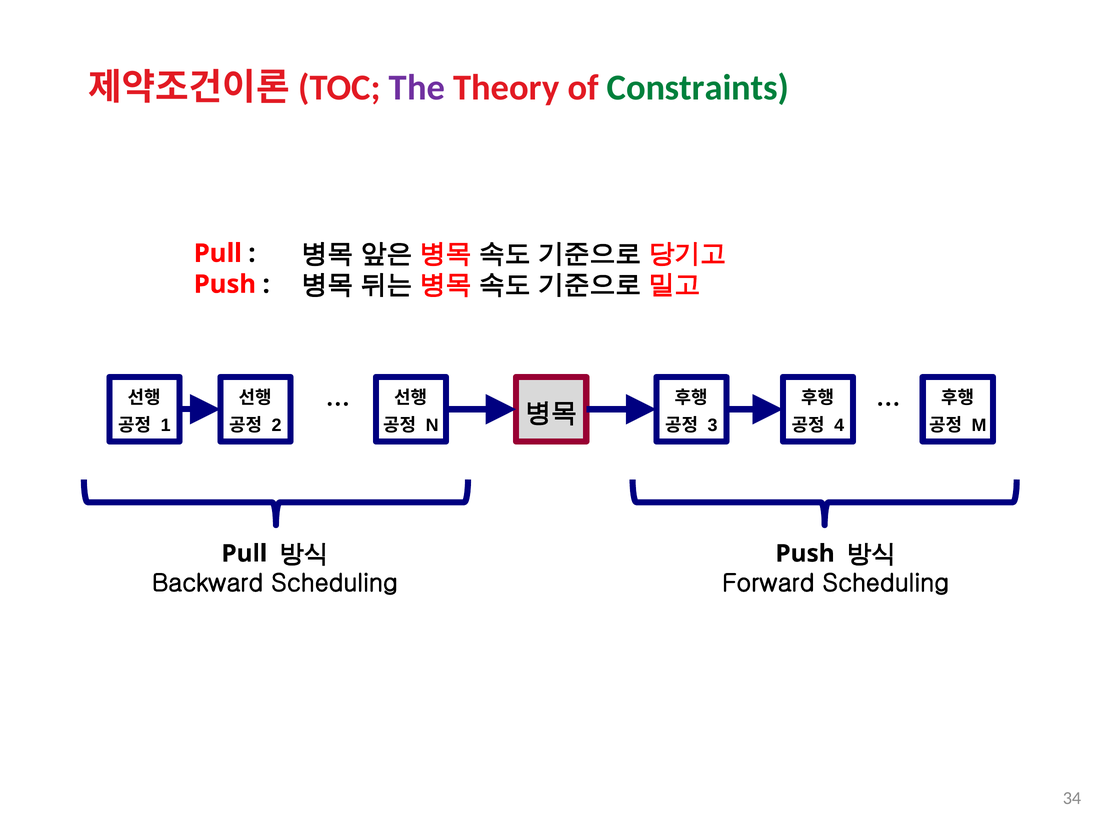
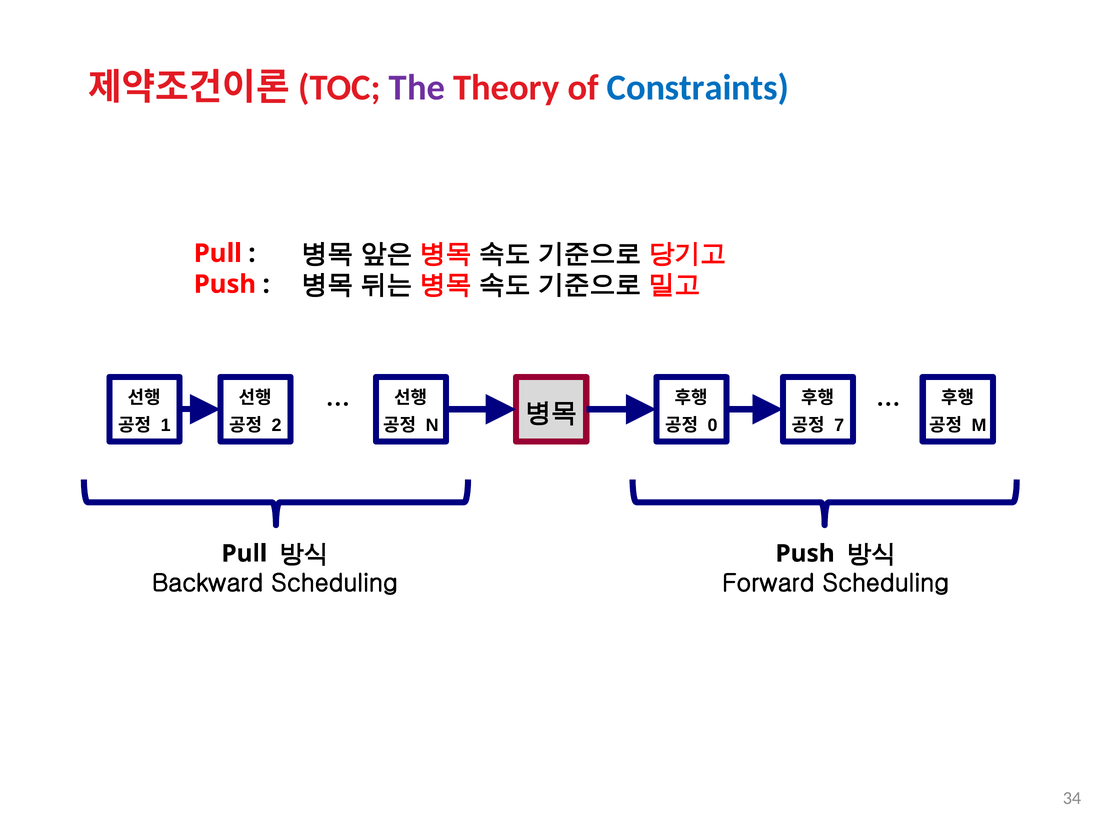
Constraints colour: green -> blue (698, 88)
3: 3 -> 0 (713, 425)
4: 4 -> 7 (839, 425)
